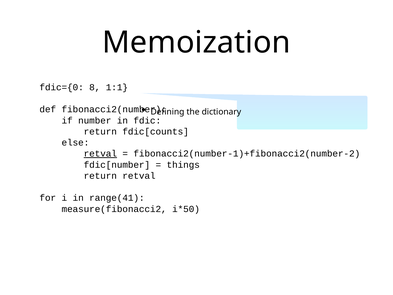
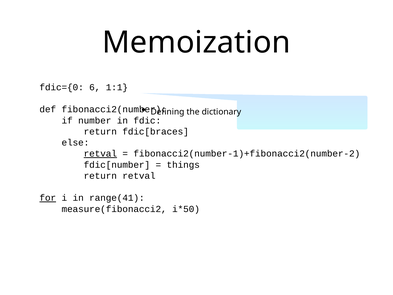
8: 8 -> 6 (95, 87)
fdic[counts: fdic[counts -> fdic[braces (156, 131)
for underline: none -> present (48, 198)
